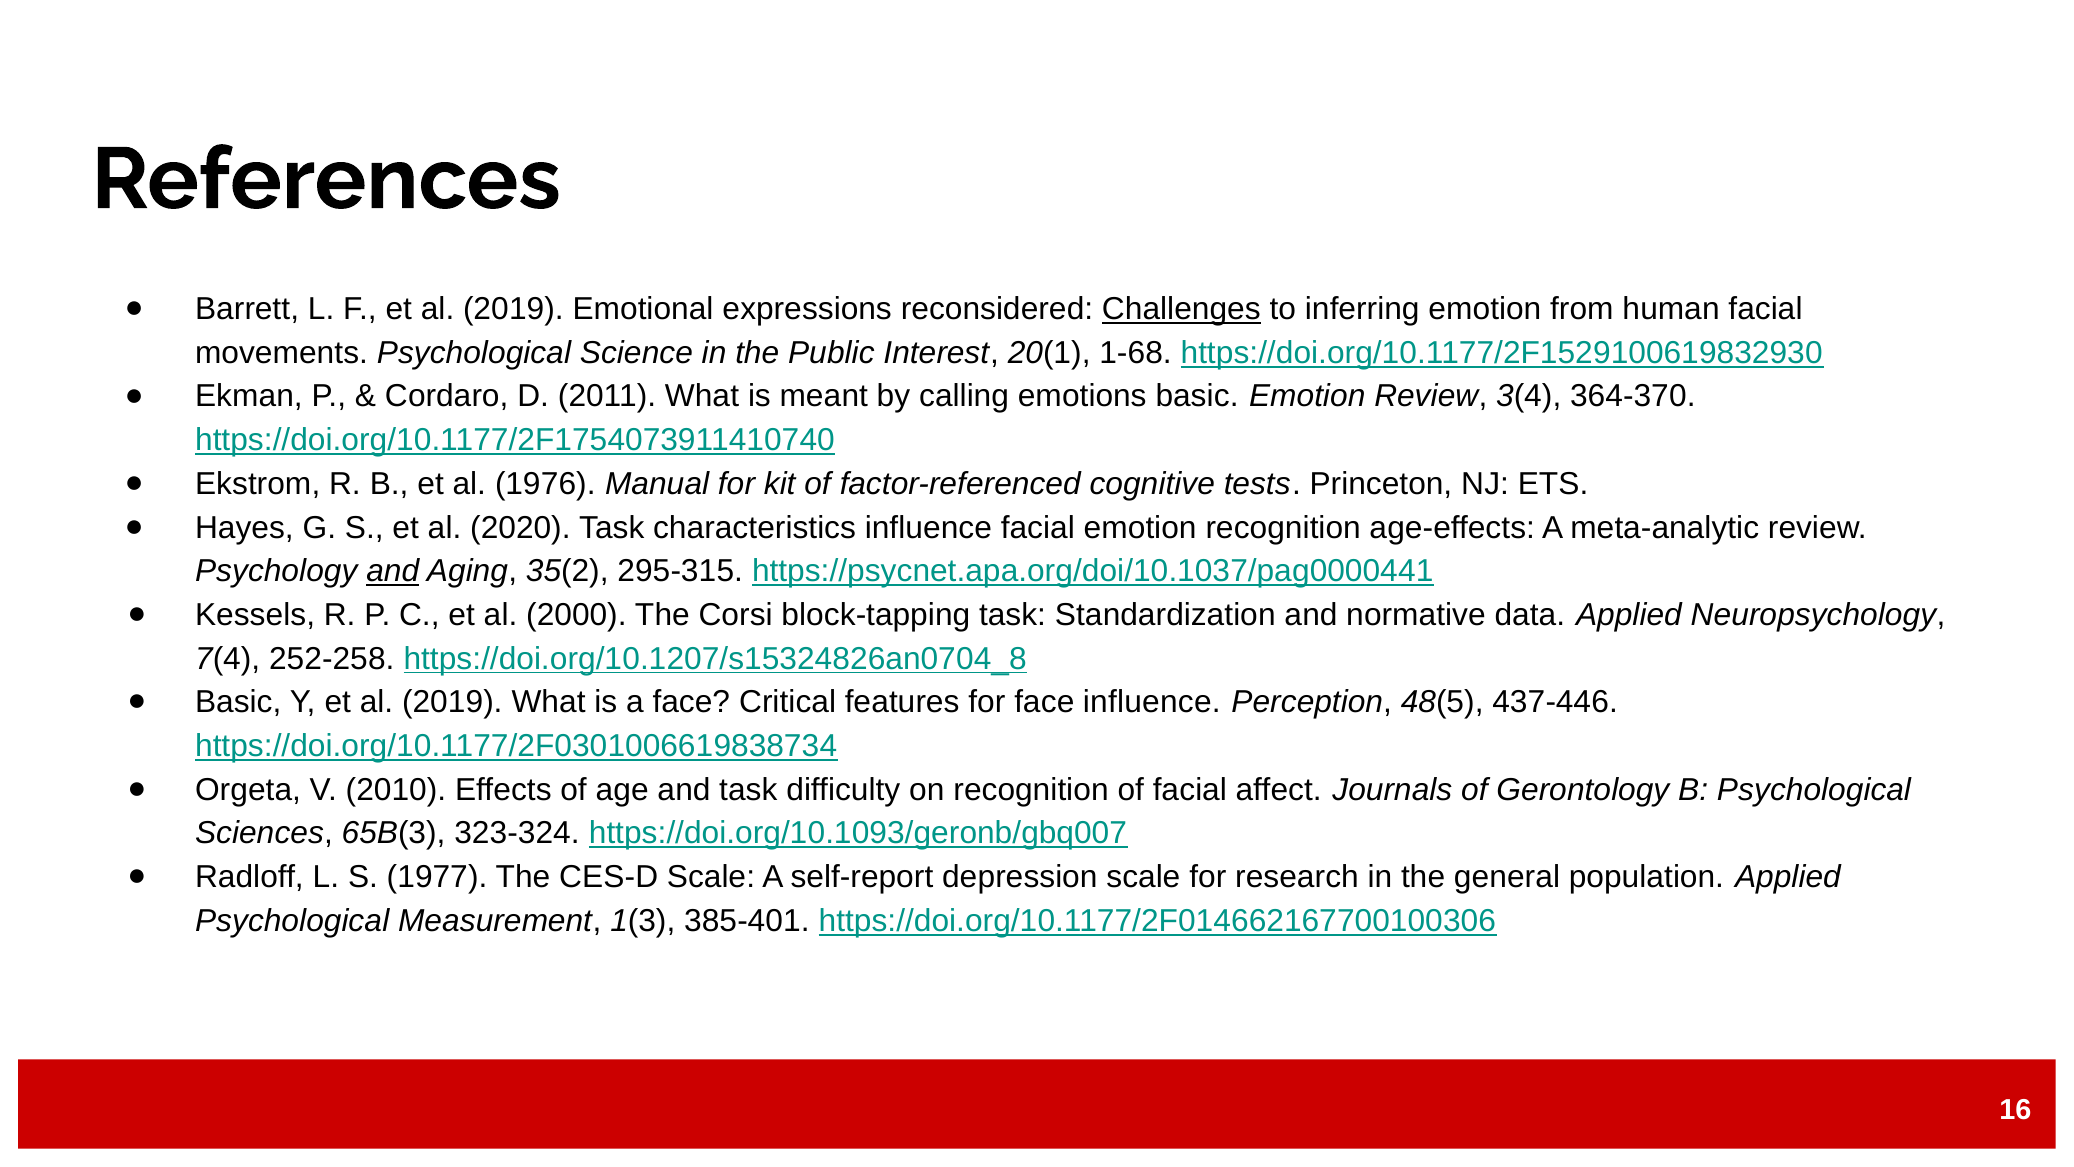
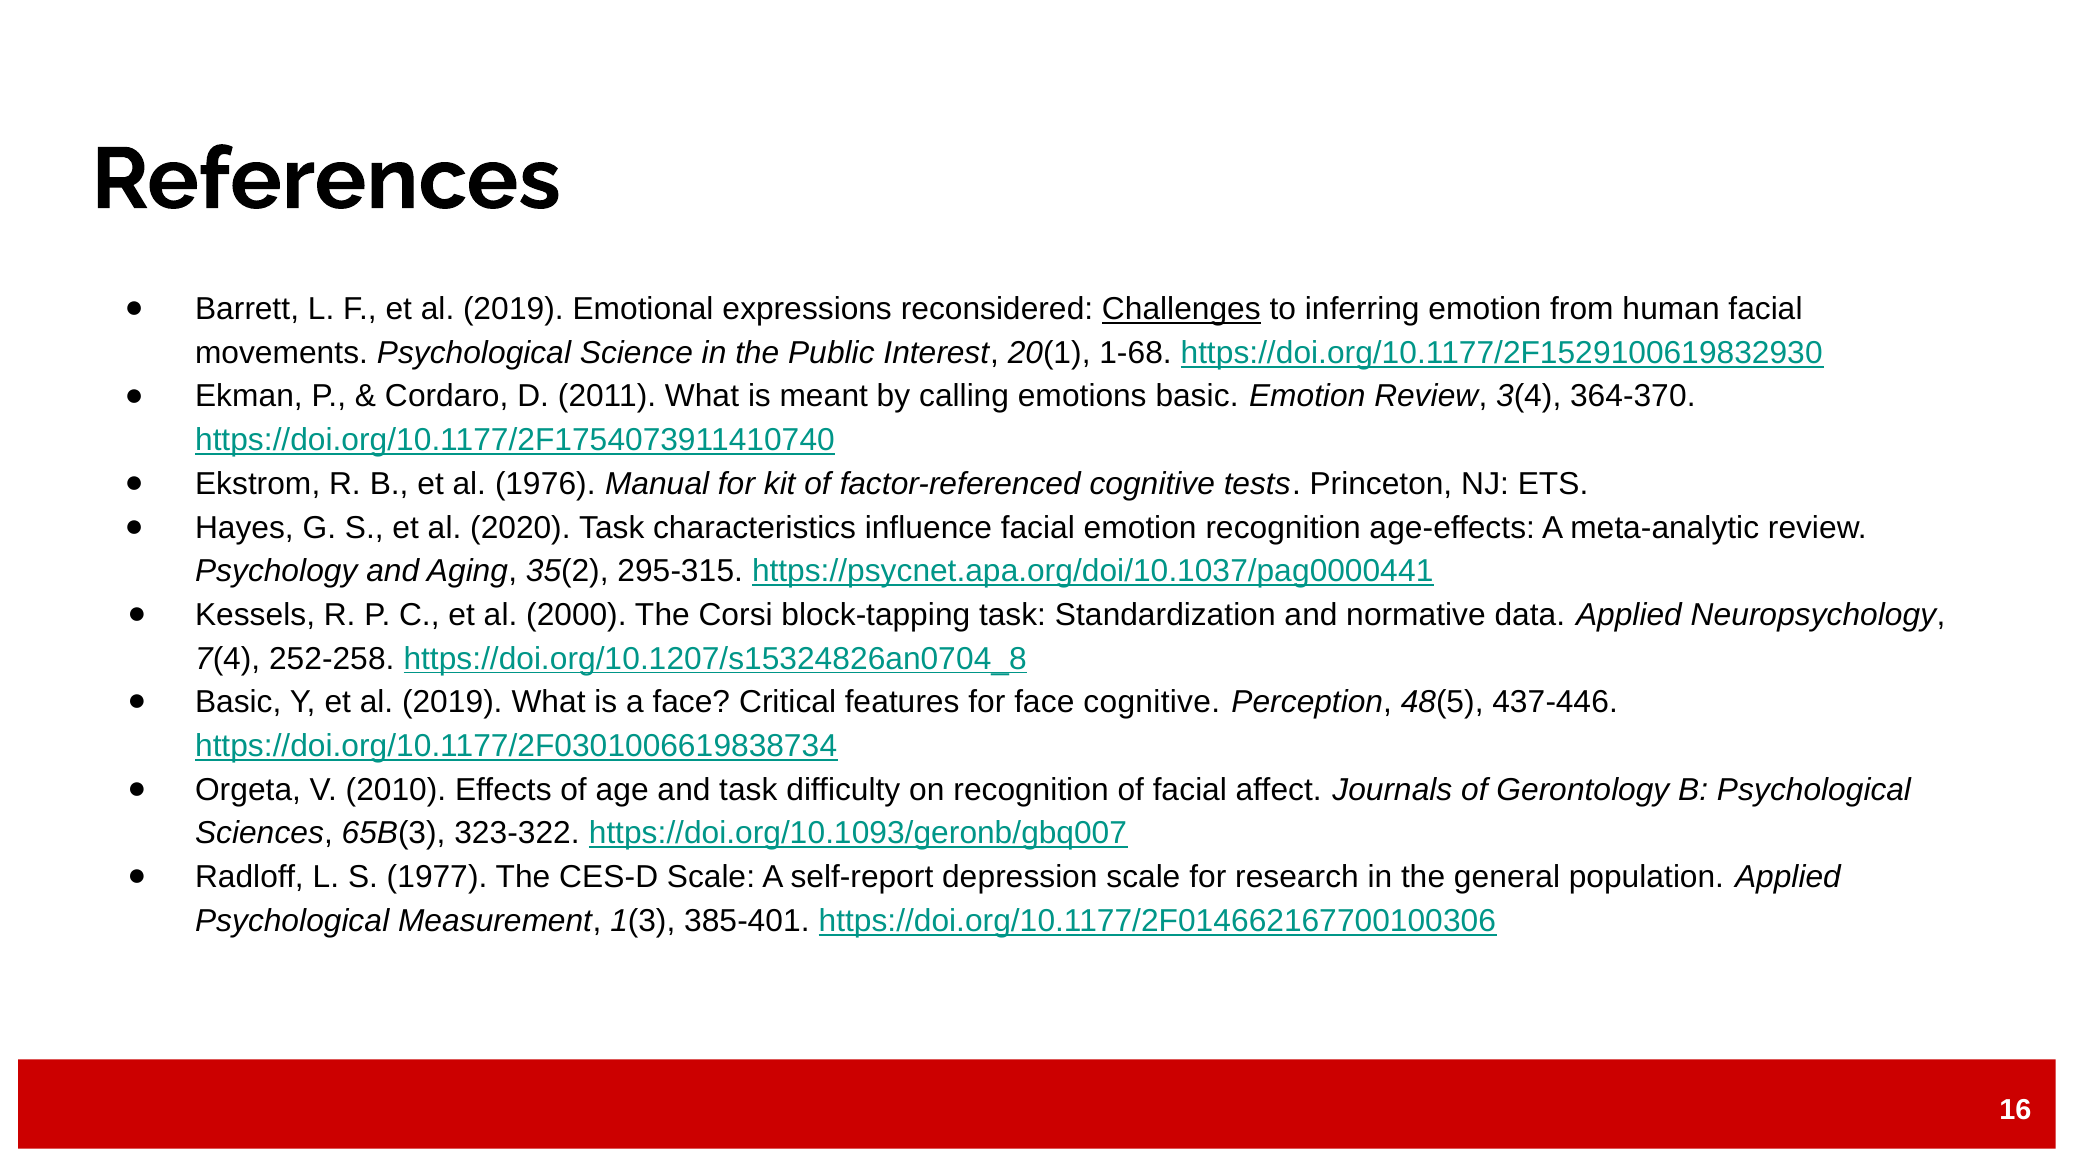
and underline: present -> none (393, 571)
face influence: influence -> cognitive (1152, 702)
323-324: 323-324 -> 323-322 (517, 833)
